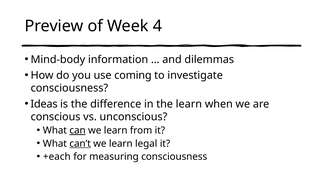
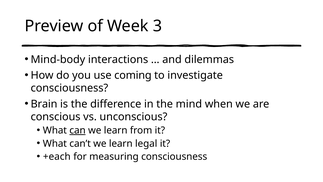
4: 4 -> 3 (157, 26)
information: information -> interactions (118, 59)
Ideas: Ideas -> Brain (44, 104)
the learn: learn -> mind (189, 104)
can’t underline: present -> none (80, 143)
